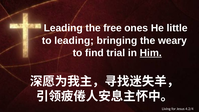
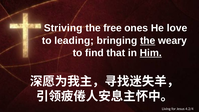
Leading: Leading -> Striving (63, 28)
little: little -> love (177, 28)
the underline: none -> present (148, 41)
trial: trial -> that (116, 53)
